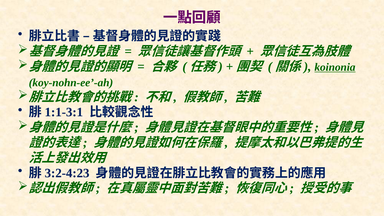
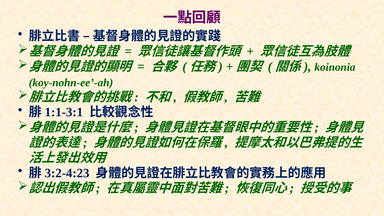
koinonia underline: present -> none (335, 67)
